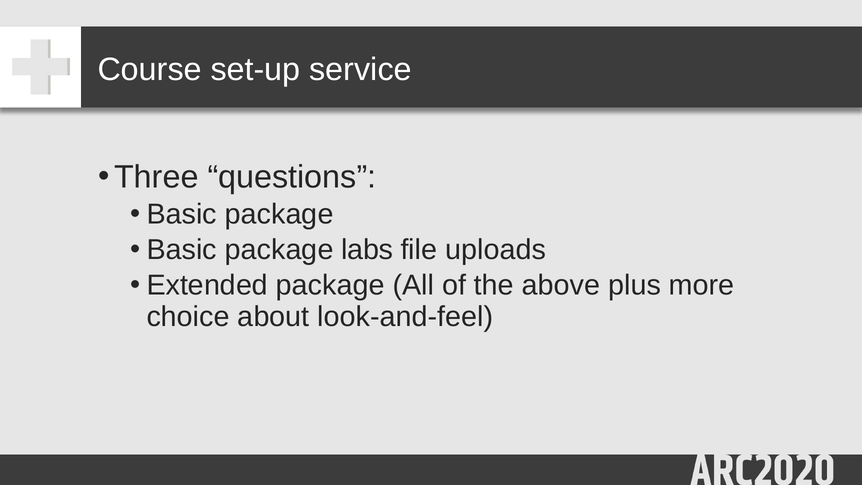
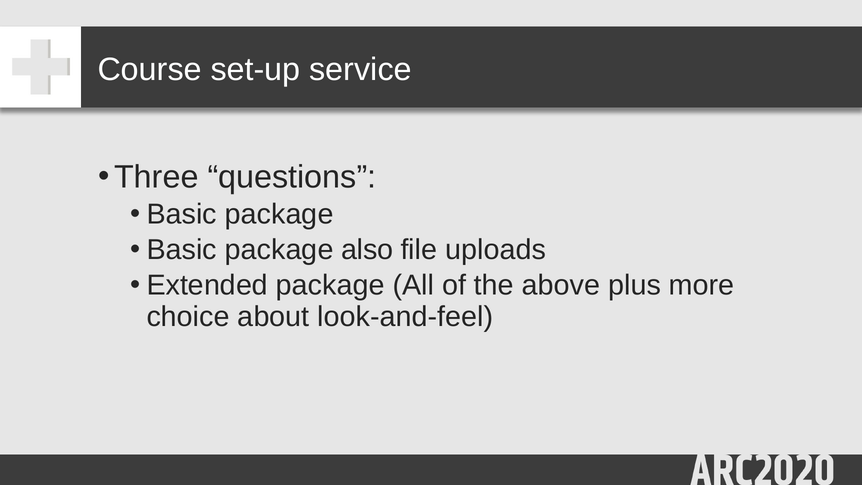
labs: labs -> also (367, 250)
